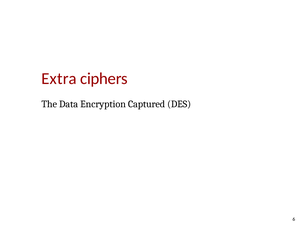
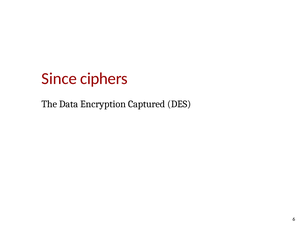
Extra: Extra -> Since (59, 79)
